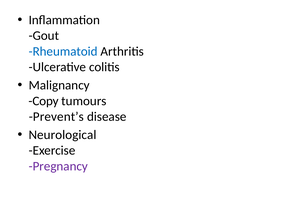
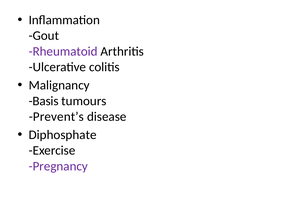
Rheumatoid colour: blue -> purple (63, 51)
Copy: Copy -> Basis (44, 101)
Neurological: Neurological -> Diphosphate (63, 135)
